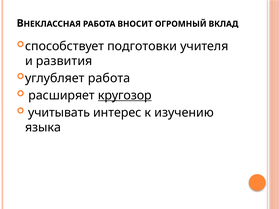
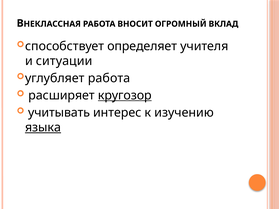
подготовки: подготовки -> определяет (142, 46)
развития: развития -> ситуации (64, 61)
языка underline: none -> present (43, 128)
